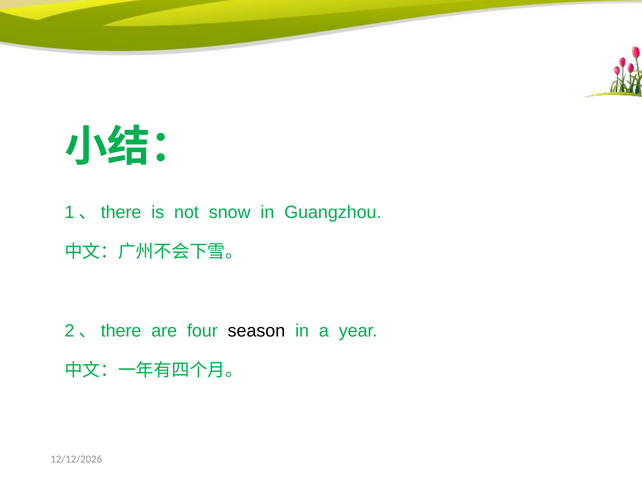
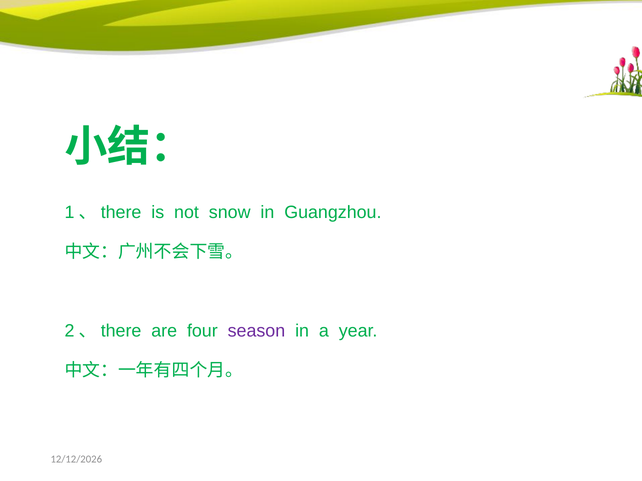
season colour: black -> purple (256, 331)
